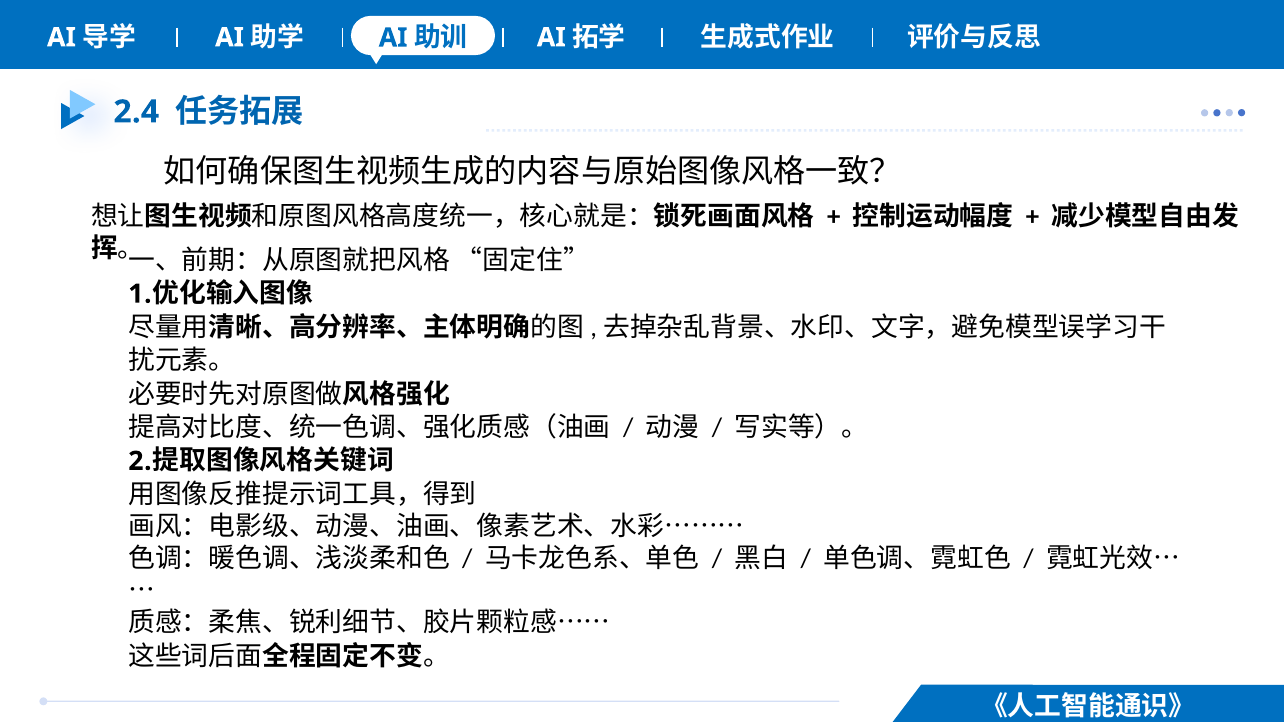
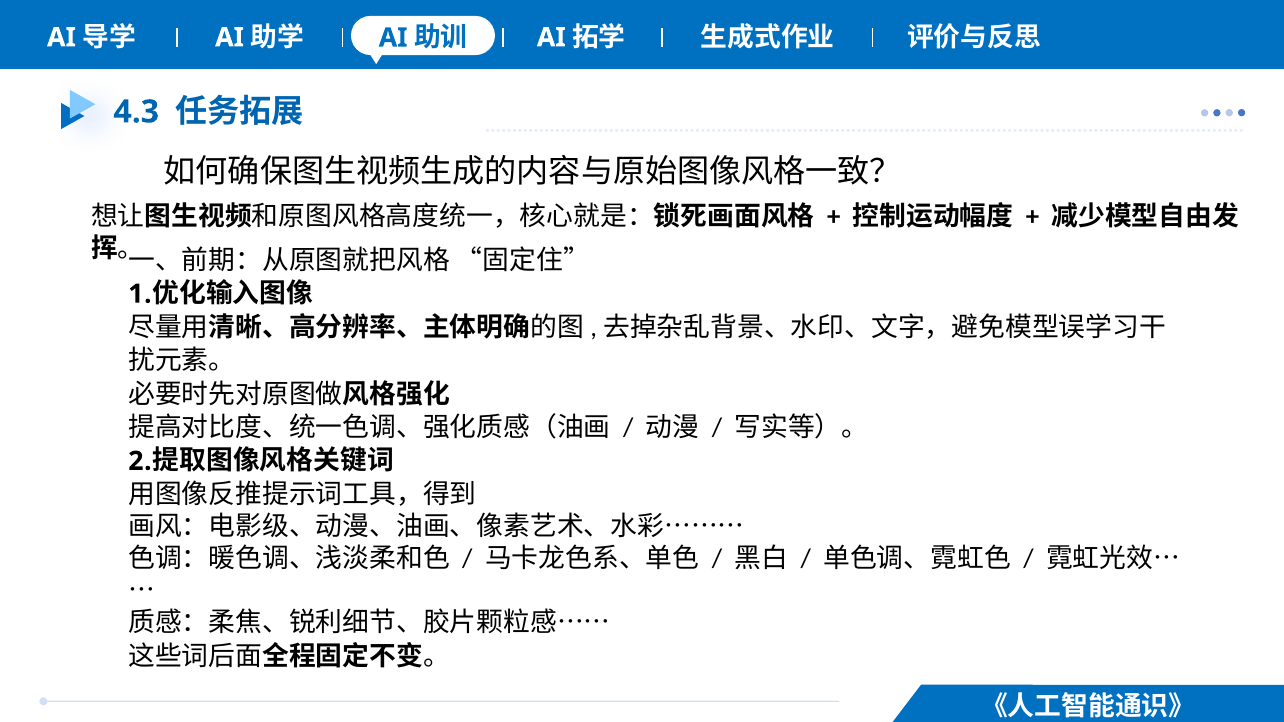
2.4: 2.4 -> 4.3 (136, 112)
